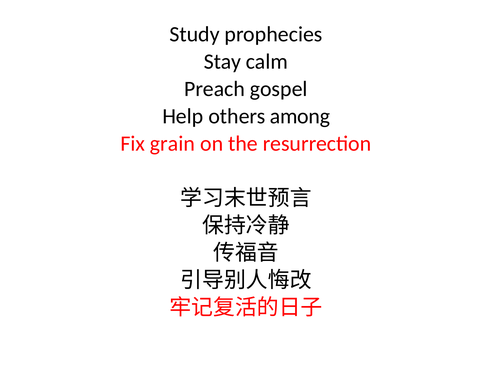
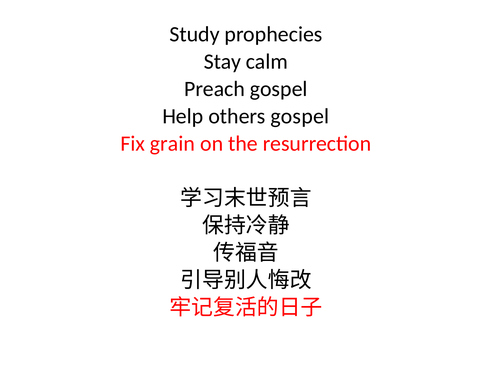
others among: among -> gospel (300, 116)
